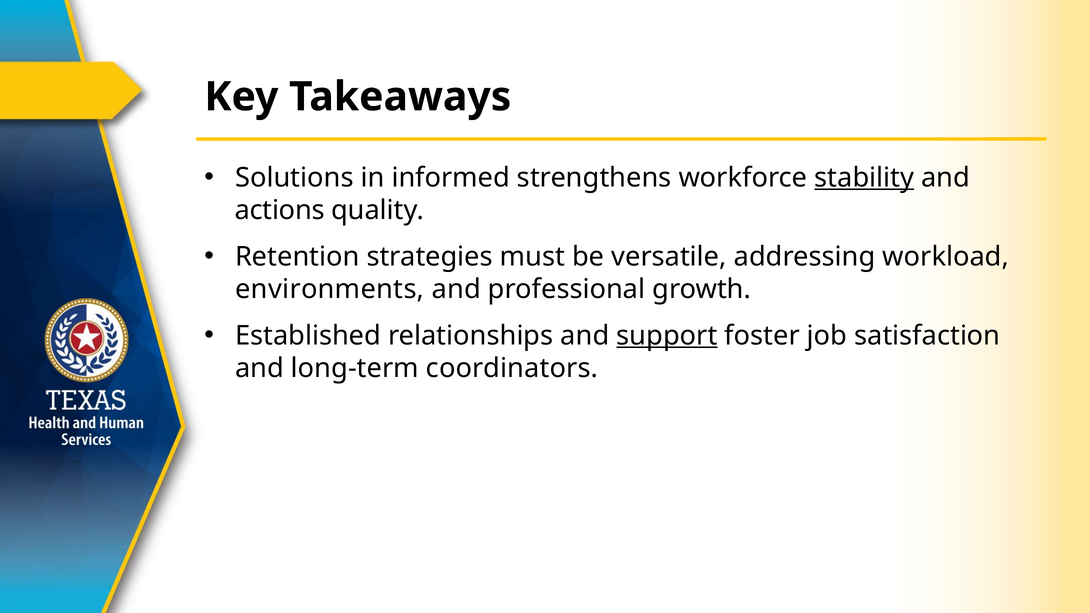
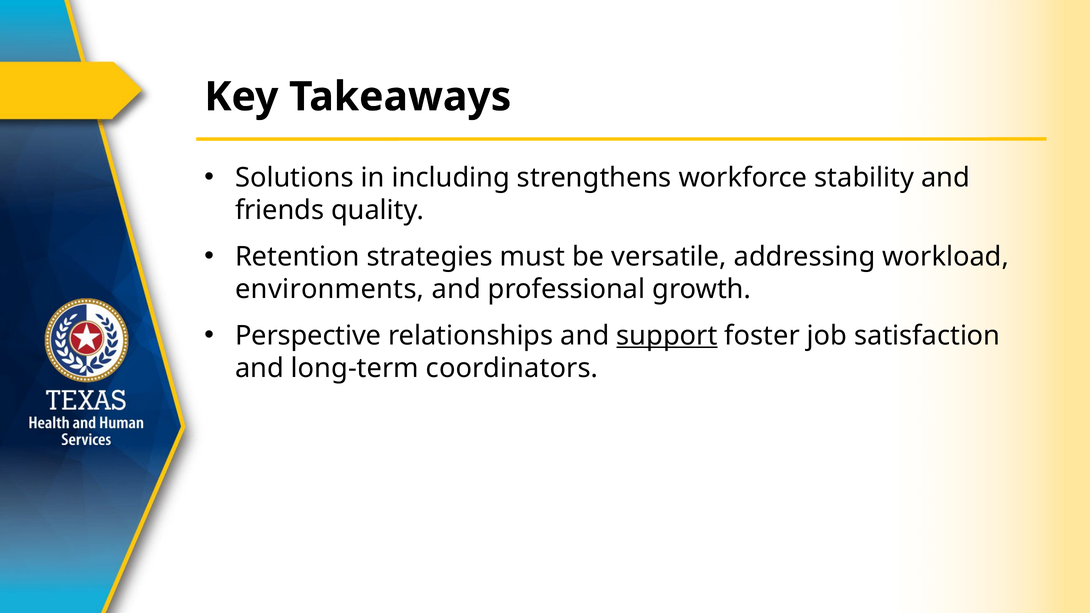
informed: informed -> including (451, 178)
stability underline: present -> none (864, 178)
actions: actions -> friends (280, 210)
Established: Established -> Perspective (308, 336)
